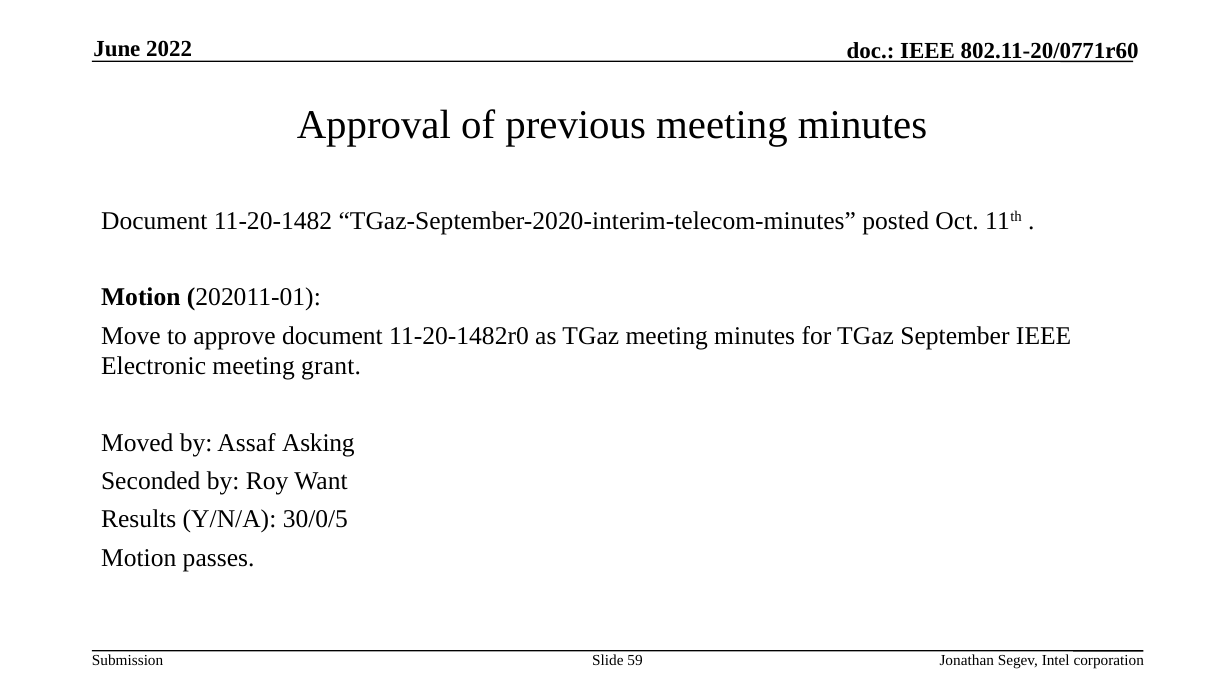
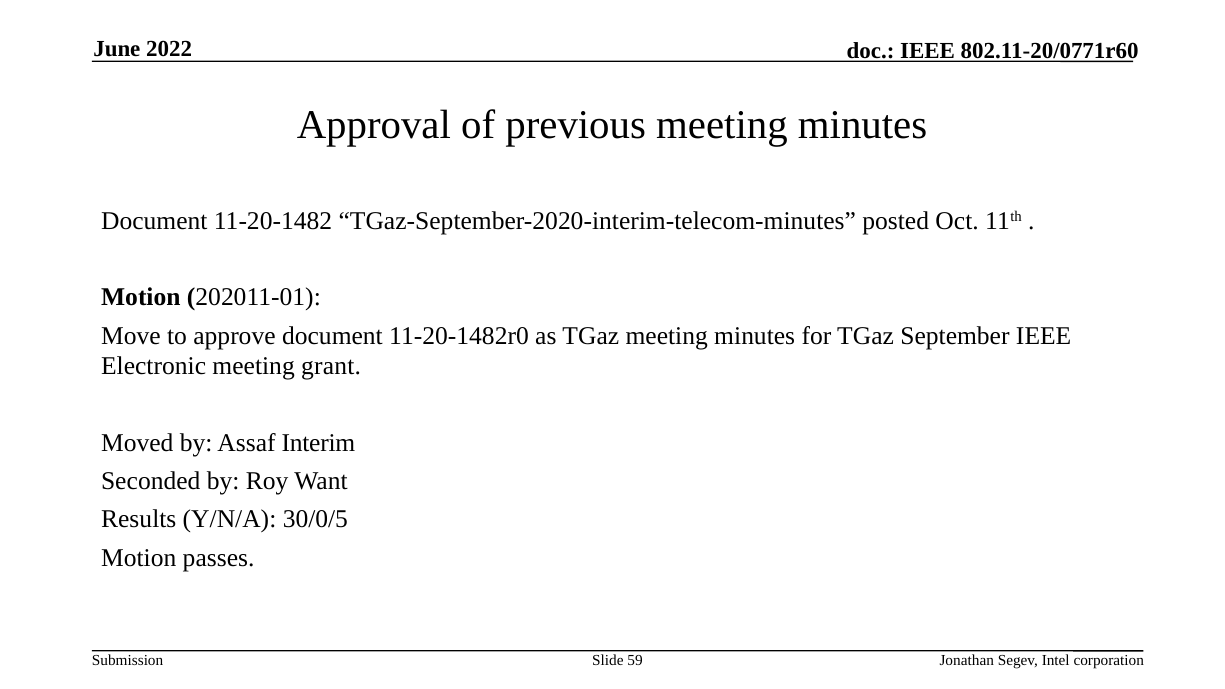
Asking: Asking -> Interim (318, 443)
